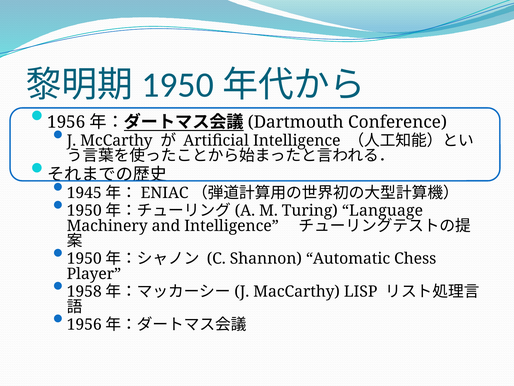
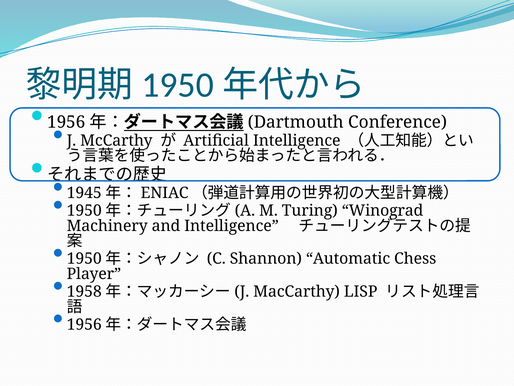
Language: Language -> Winograd (383, 210)
